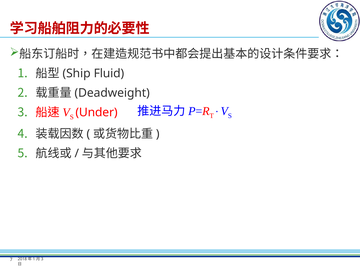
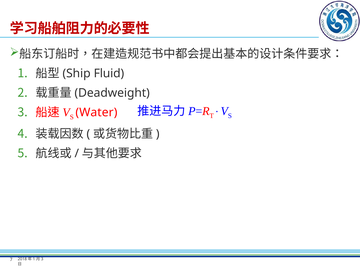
Under: Under -> Water (96, 113)
